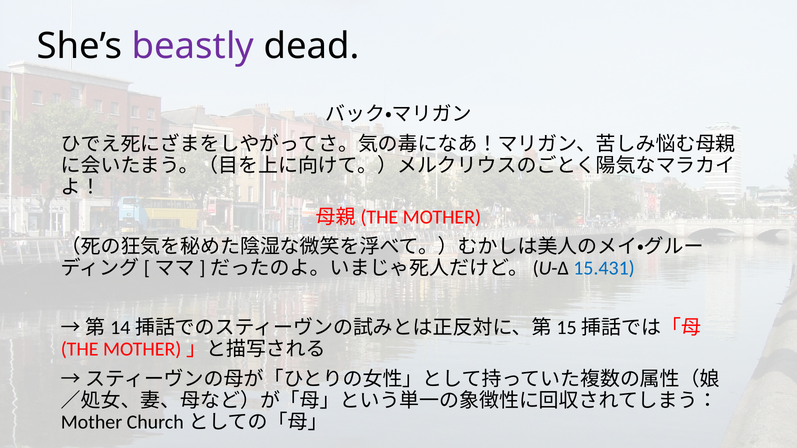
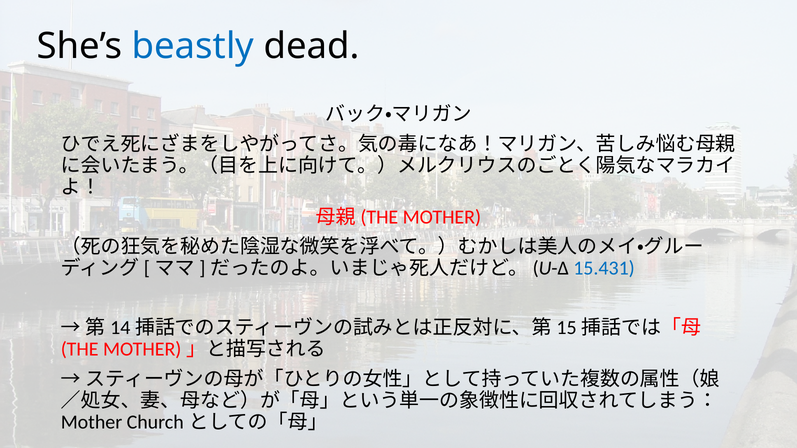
beastly colour: purple -> blue (193, 46)
